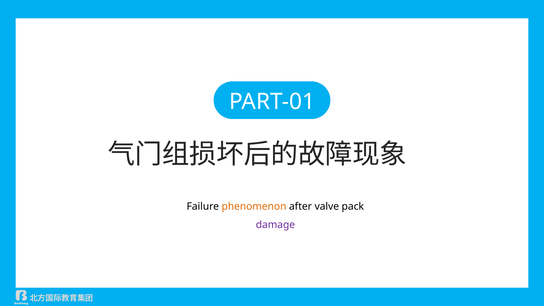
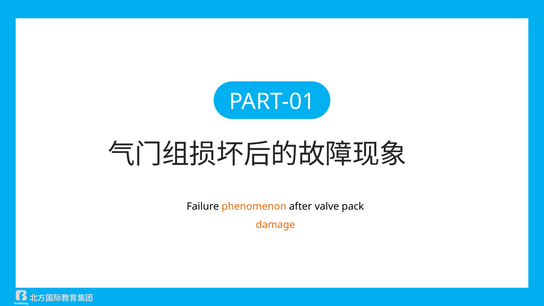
damage colour: purple -> orange (275, 225)
